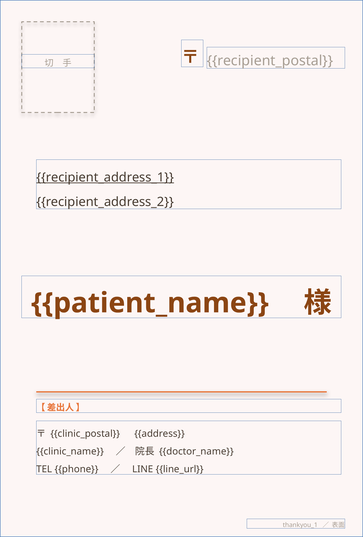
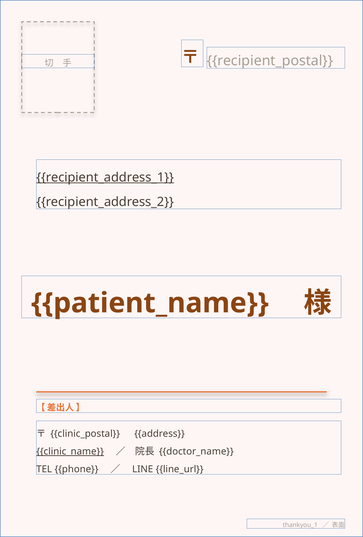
clinic_name underline: none -> present (70, 452)
